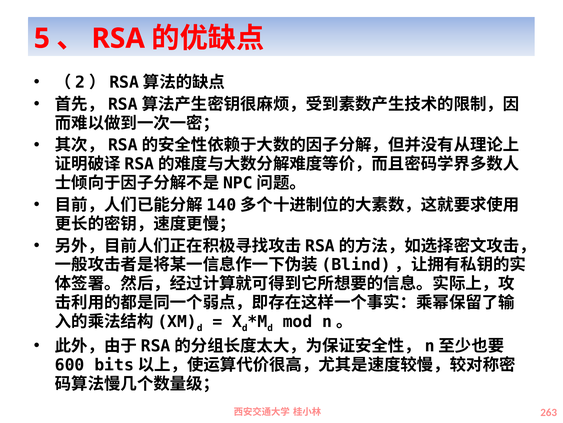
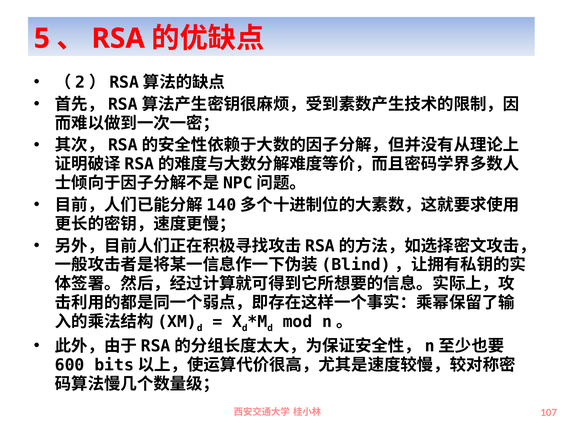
263: 263 -> 107 (549, 412)
